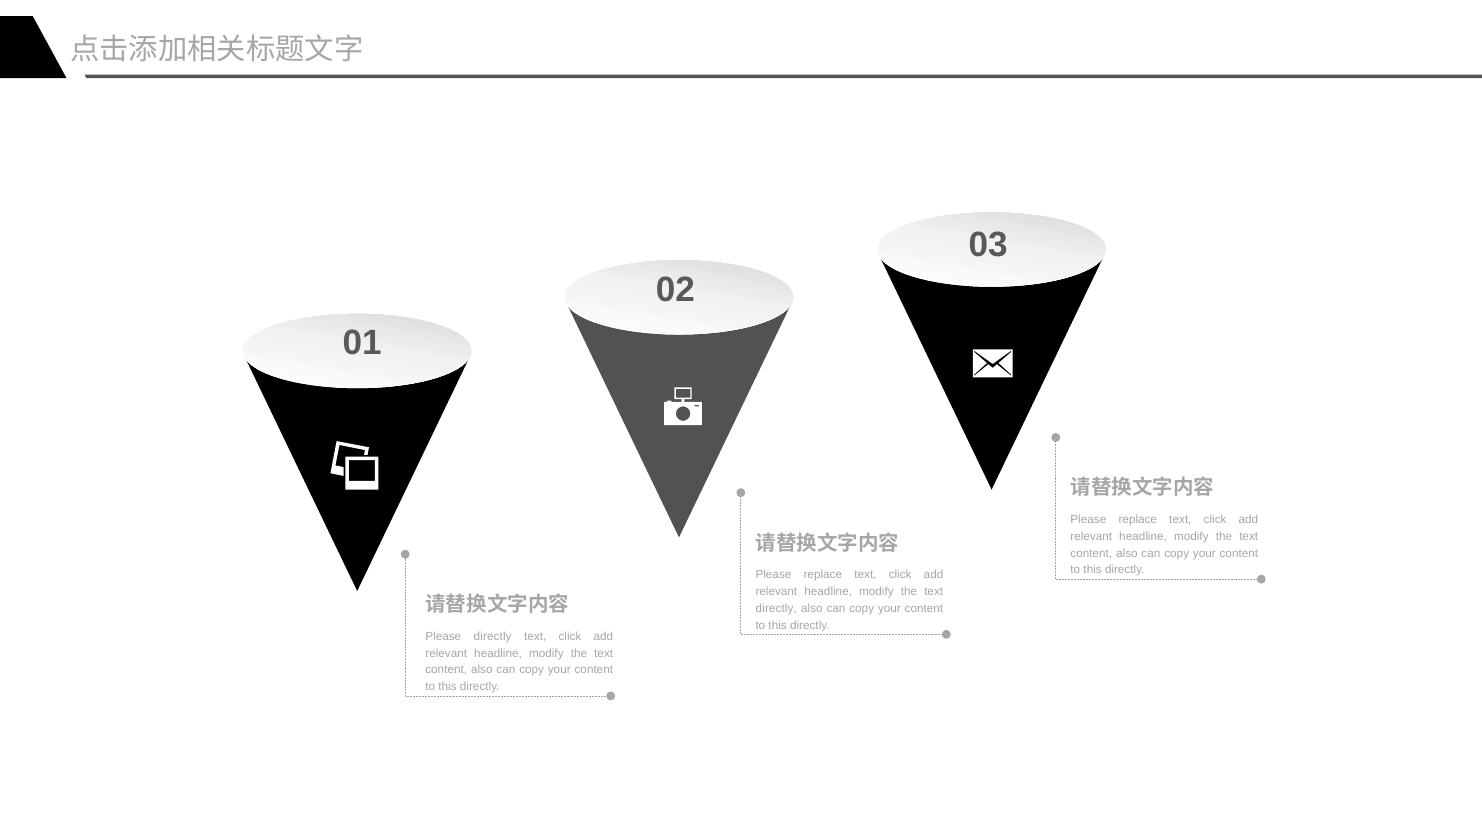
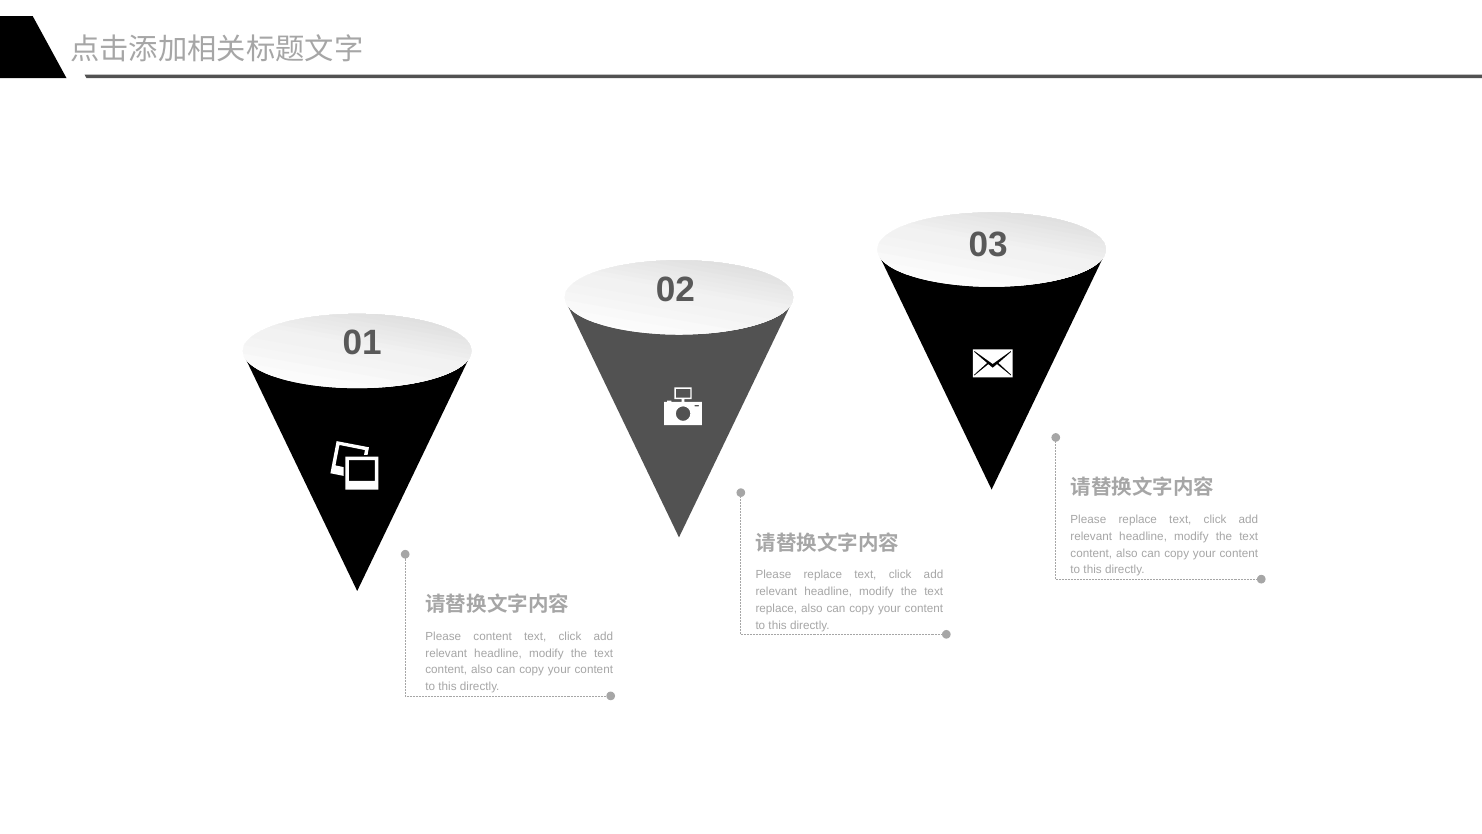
directly: directly -> replace (776, 608)
Please directly: directly -> content (493, 636)
